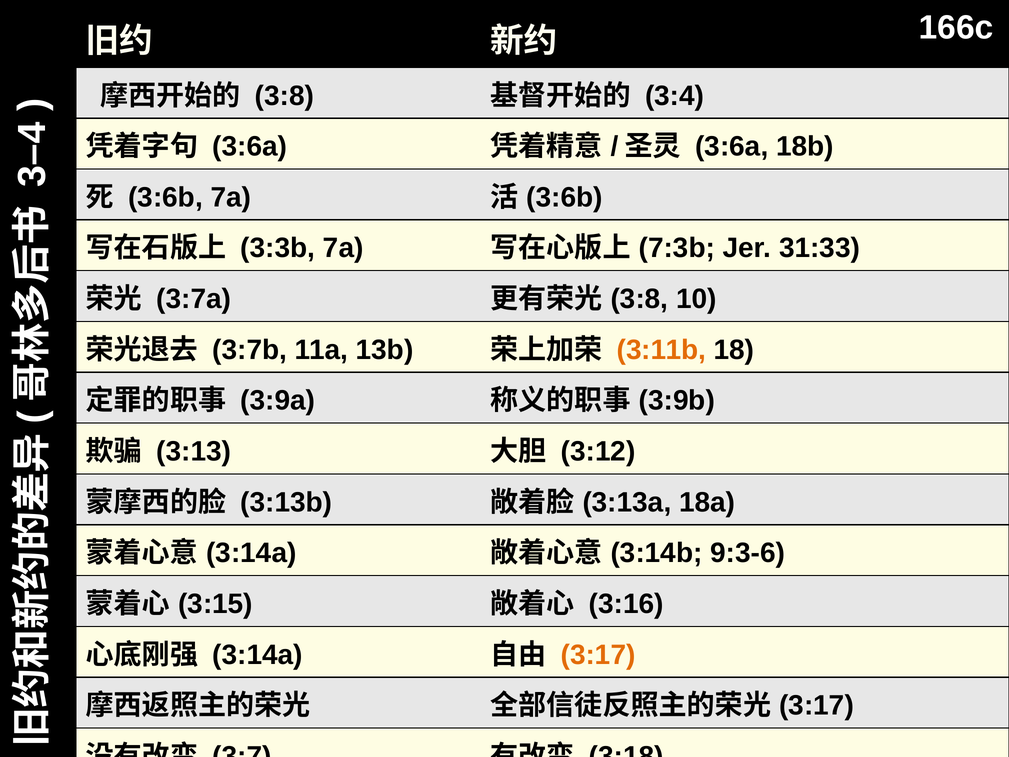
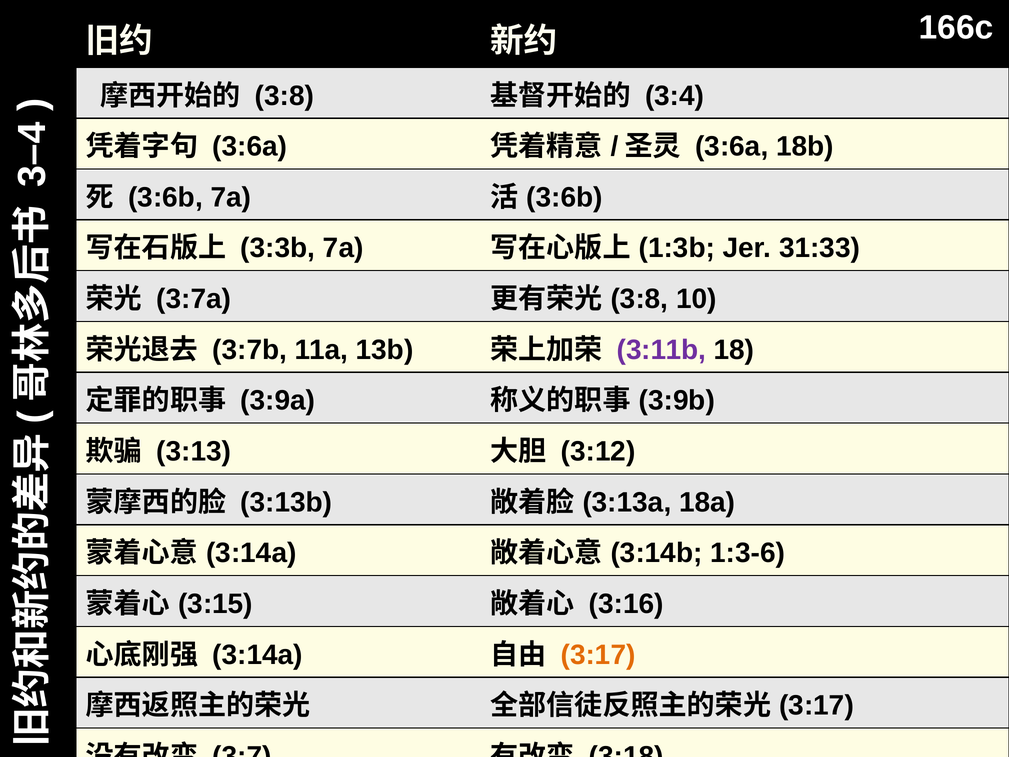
7:3b: 7:3b -> 1:3b (677, 248)
3:11b colour: orange -> purple (661, 350)
9:3-6: 9:3-6 -> 1:3-6 (748, 553)
